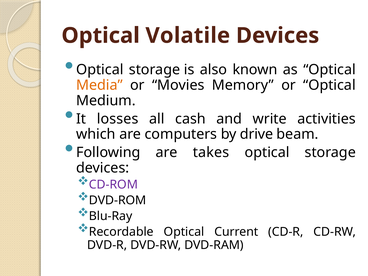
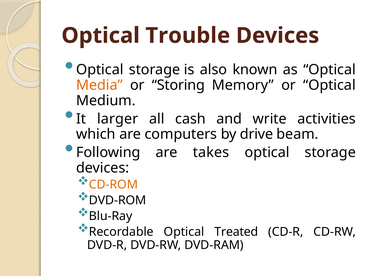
Volatile: Volatile -> Trouble (188, 36)
Movies: Movies -> Storing (178, 85)
losses: losses -> larger (118, 119)
CD-ROM colour: purple -> orange (113, 185)
Current: Current -> Treated (236, 232)
